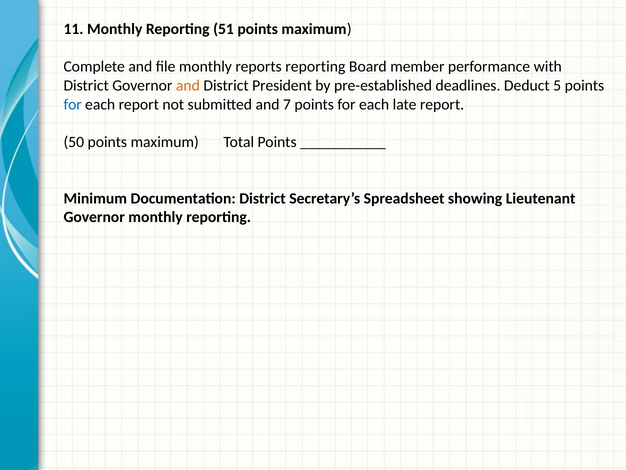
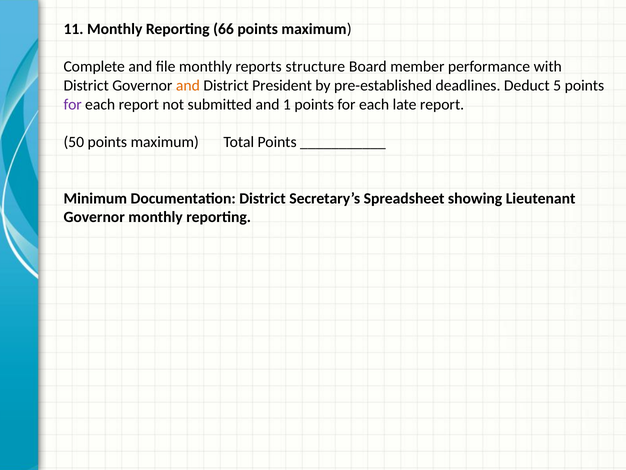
51: 51 -> 66 (223, 29)
reports reporting: reporting -> structure (315, 67)
for colour: blue -> purple (73, 104)
7: 7 -> 1 (287, 104)
